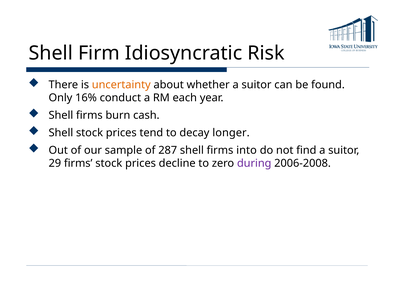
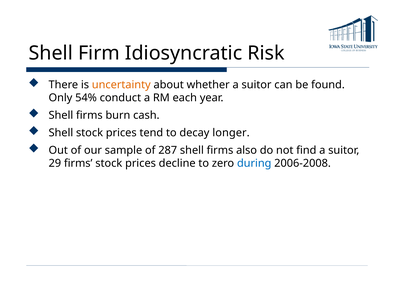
16%: 16% -> 54% (86, 98)
into: into -> also (247, 150)
during colour: purple -> blue (254, 164)
